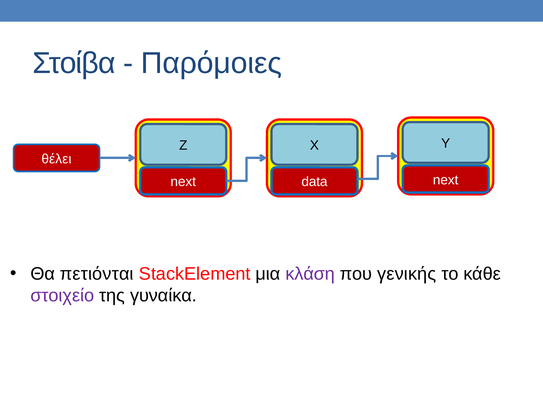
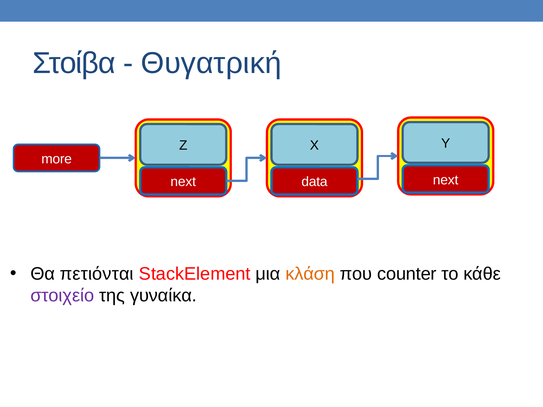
Παρόμοιες: Παρόμοιες -> Θυγατρική (211, 63)
θέλει: θέλει -> more (57, 159)
κλάση colour: purple -> orange (310, 274)
γενικής: γενικής -> counter (407, 274)
